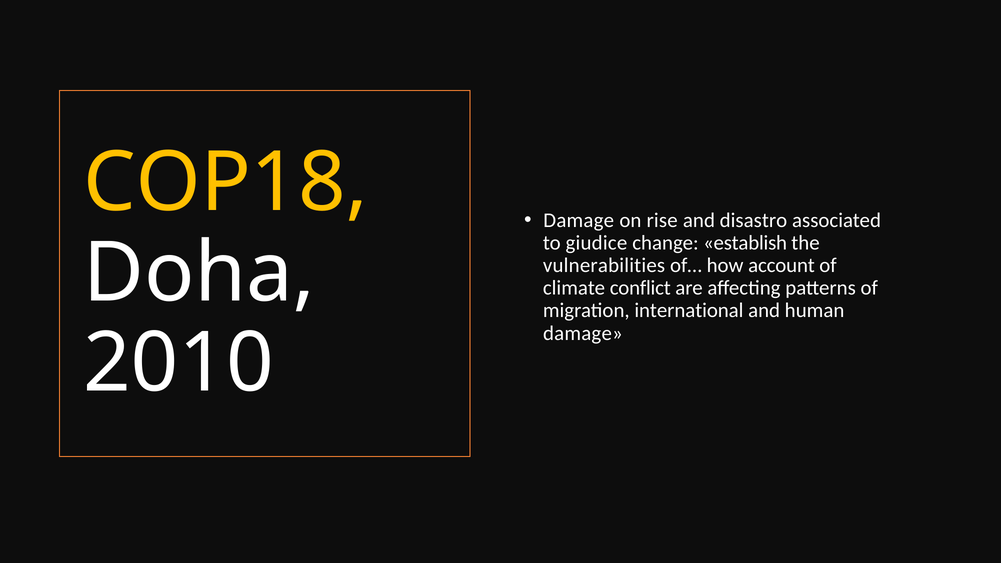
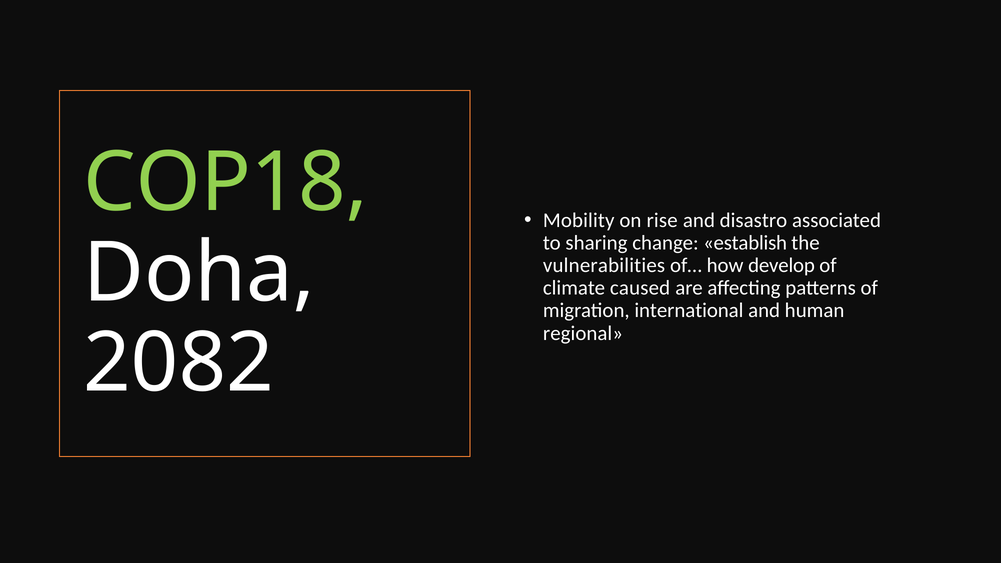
COP18 colour: yellow -> light green (226, 183)
Damage: Damage -> Mobility (579, 220)
giudice: giudice -> sharing (596, 243)
account: account -> develop (782, 266)
conflict: conflict -> caused (640, 288)
damage: damage -> regional (583, 333)
2010: 2010 -> 2082 (179, 363)
